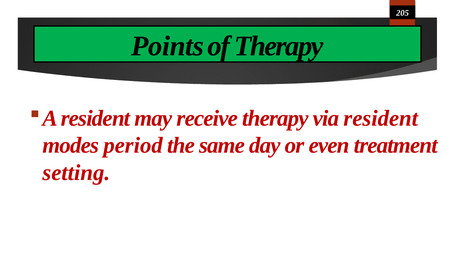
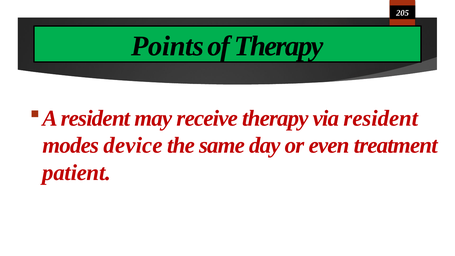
period: period -> device (133, 145)
setting: setting -> patient (77, 173)
